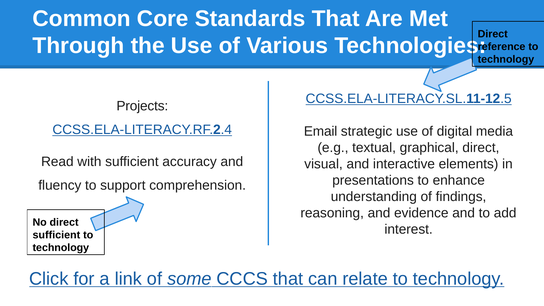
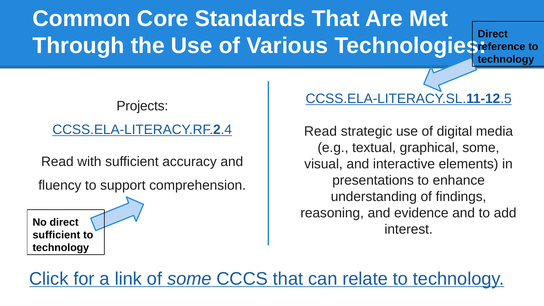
Email: Email -> Read (320, 131)
graphical direct: direct -> some (481, 148)
